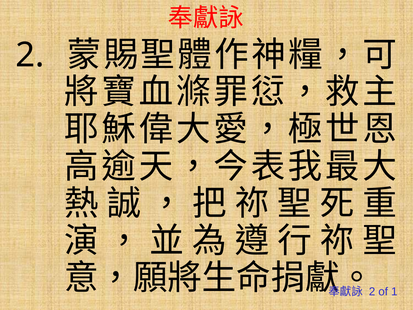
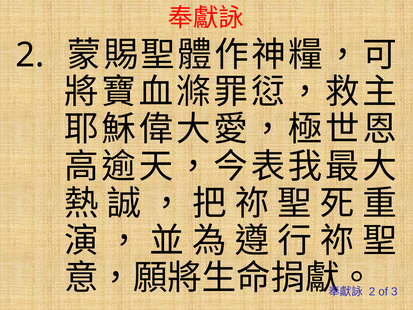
1: 1 -> 3 (394, 291)
